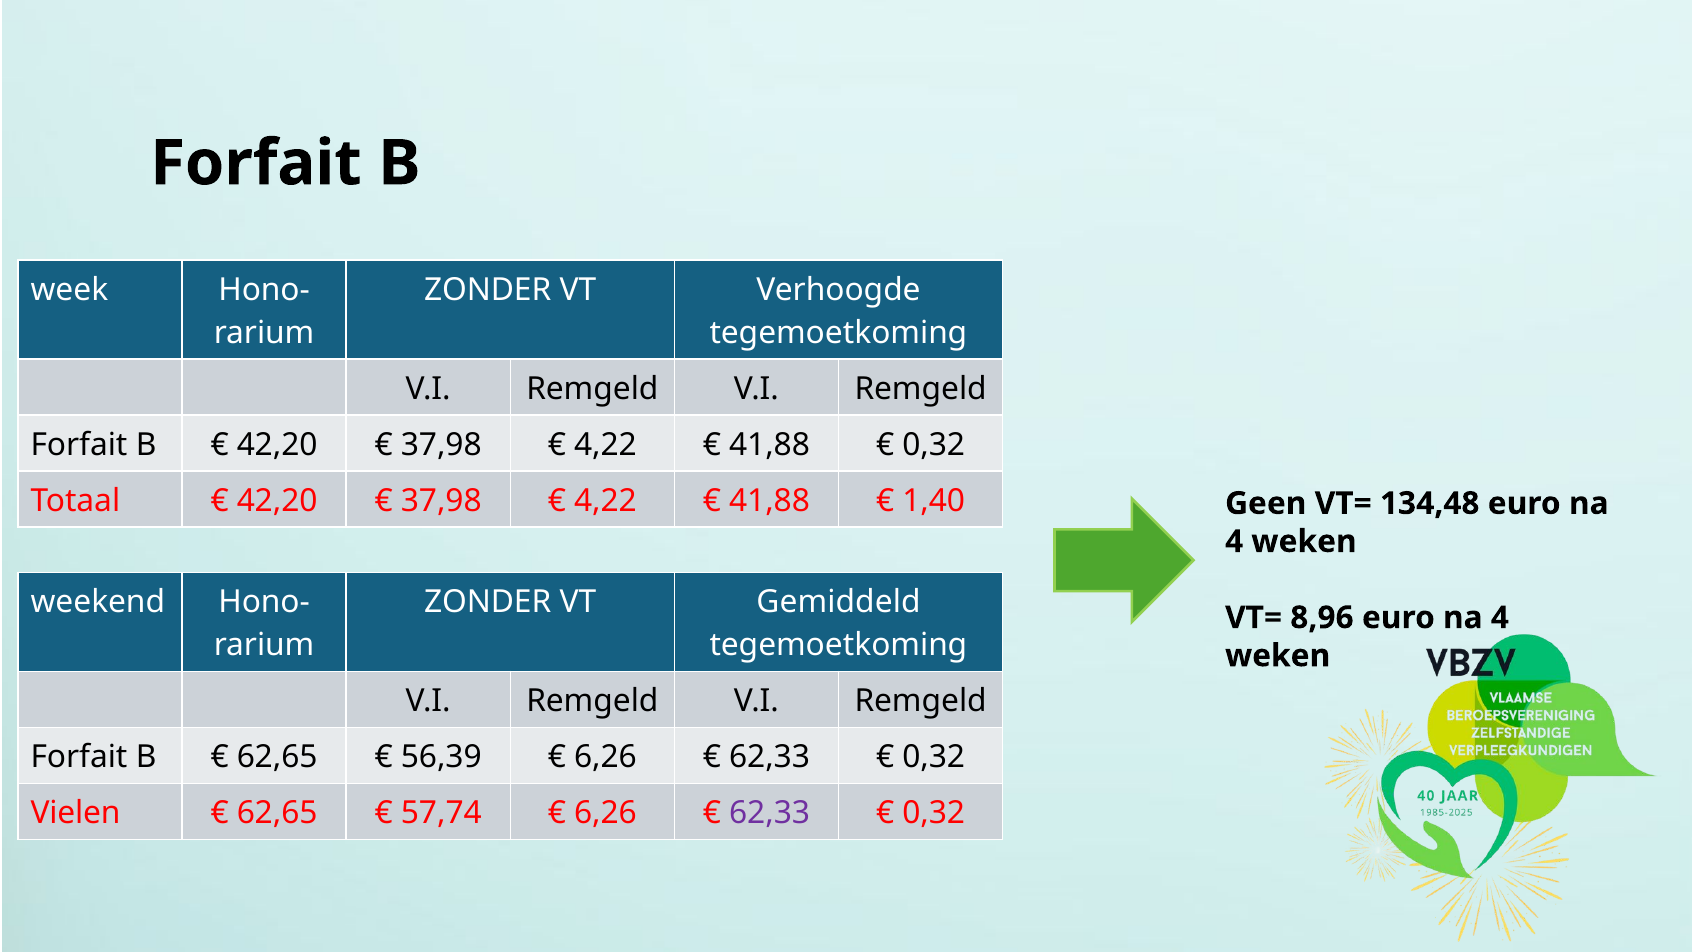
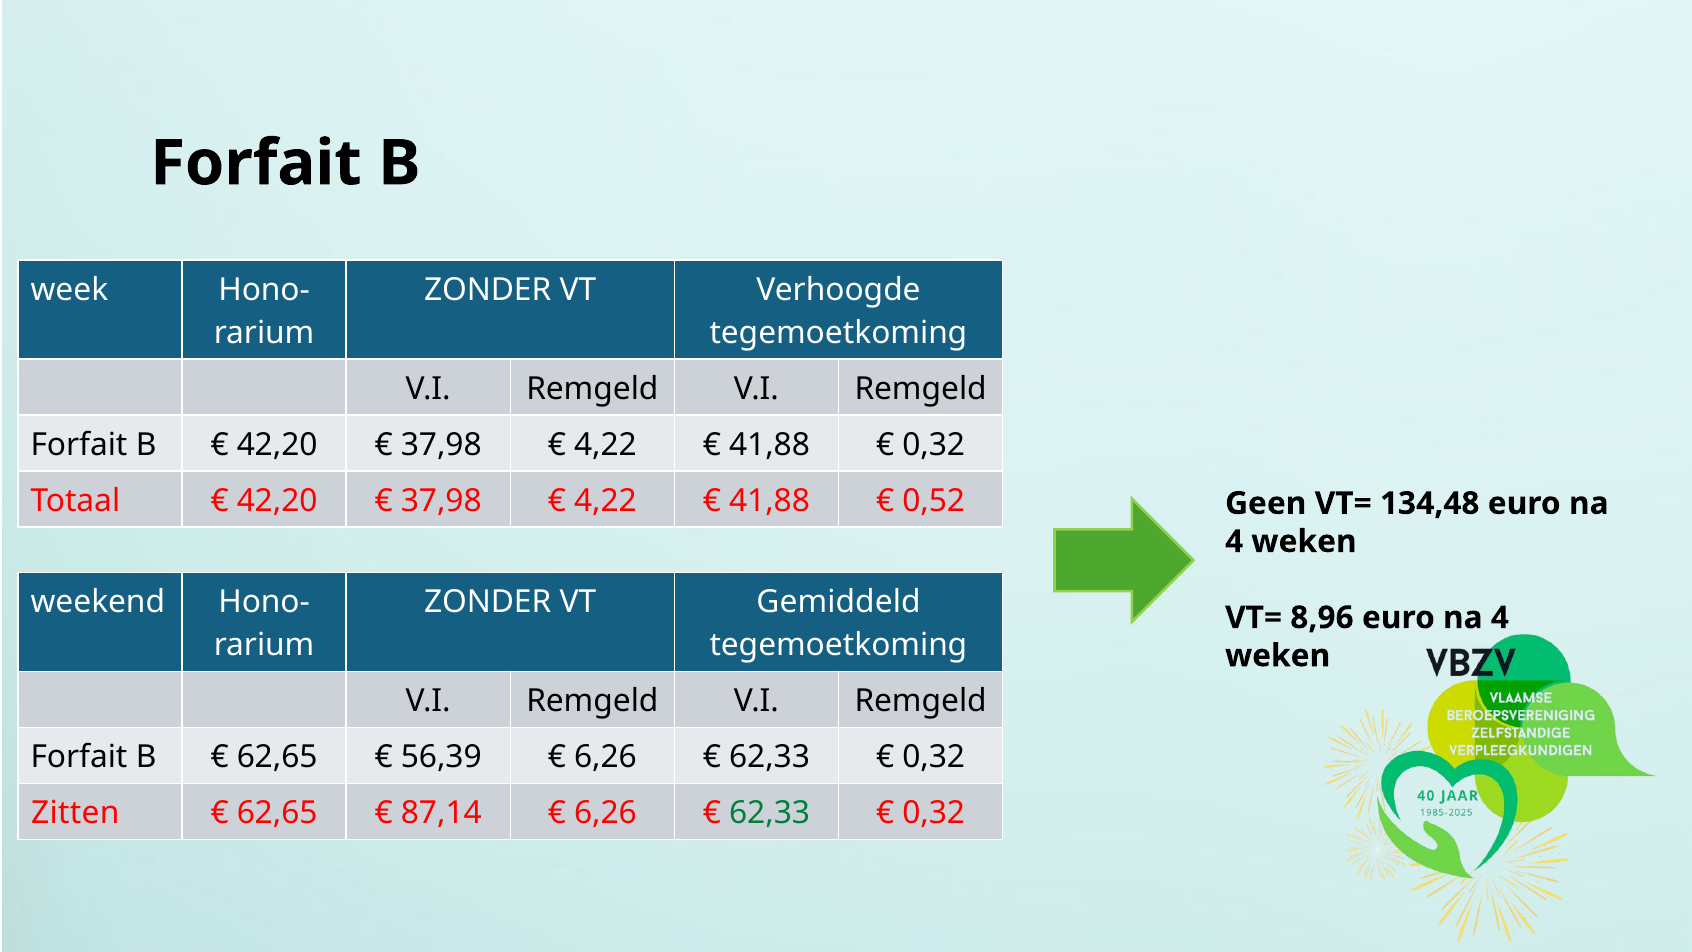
1,40: 1,40 -> 0,52 (934, 501)
Vielen: Vielen -> Zitten (75, 813)
57,74: 57,74 -> 87,14 (441, 813)
62,33 colour: purple -> green (770, 813)
